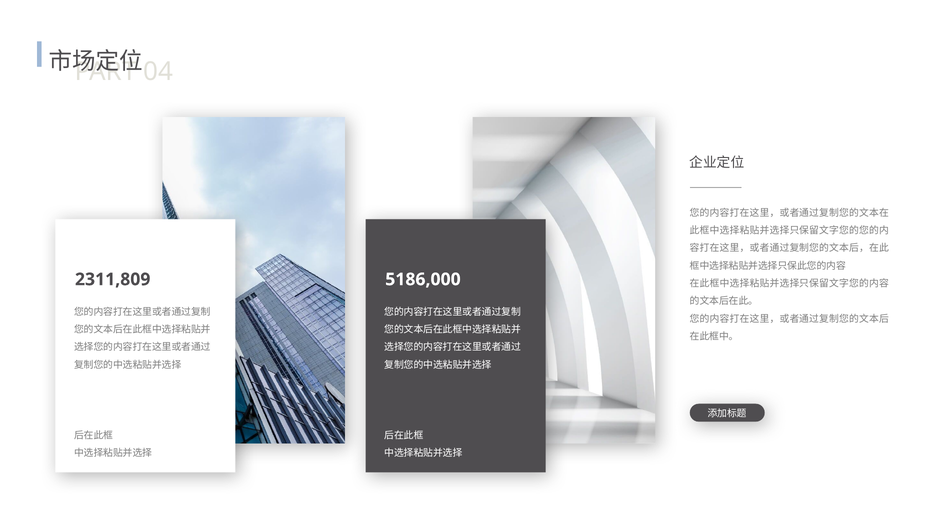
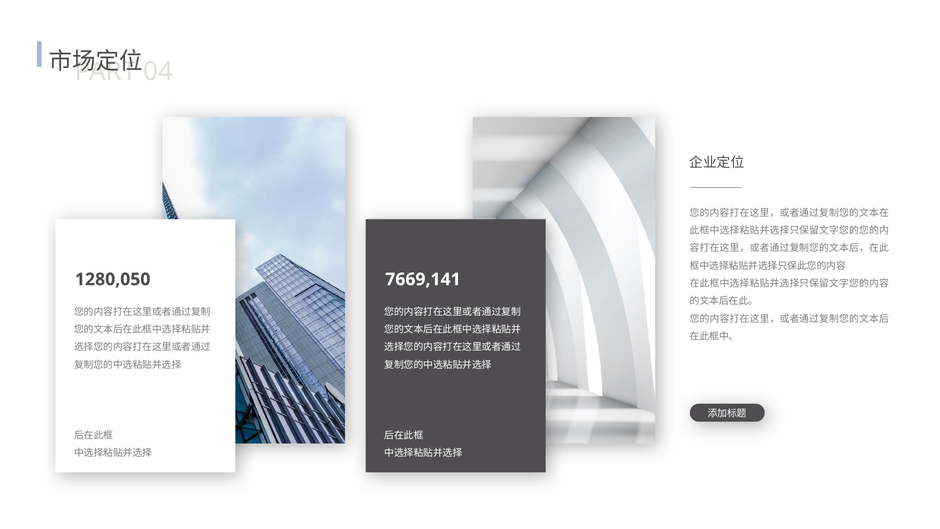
2311,809: 2311,809 -> 1280,050 (113, 279)
5186,000: 5186,000 -> 7669,141 (423, 279)
